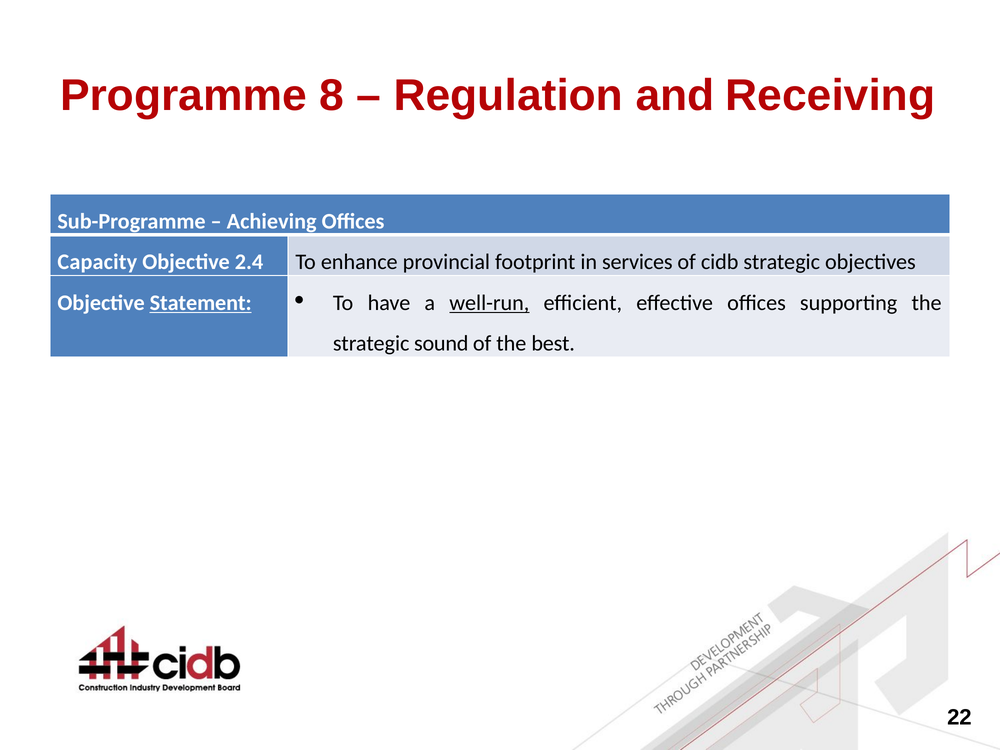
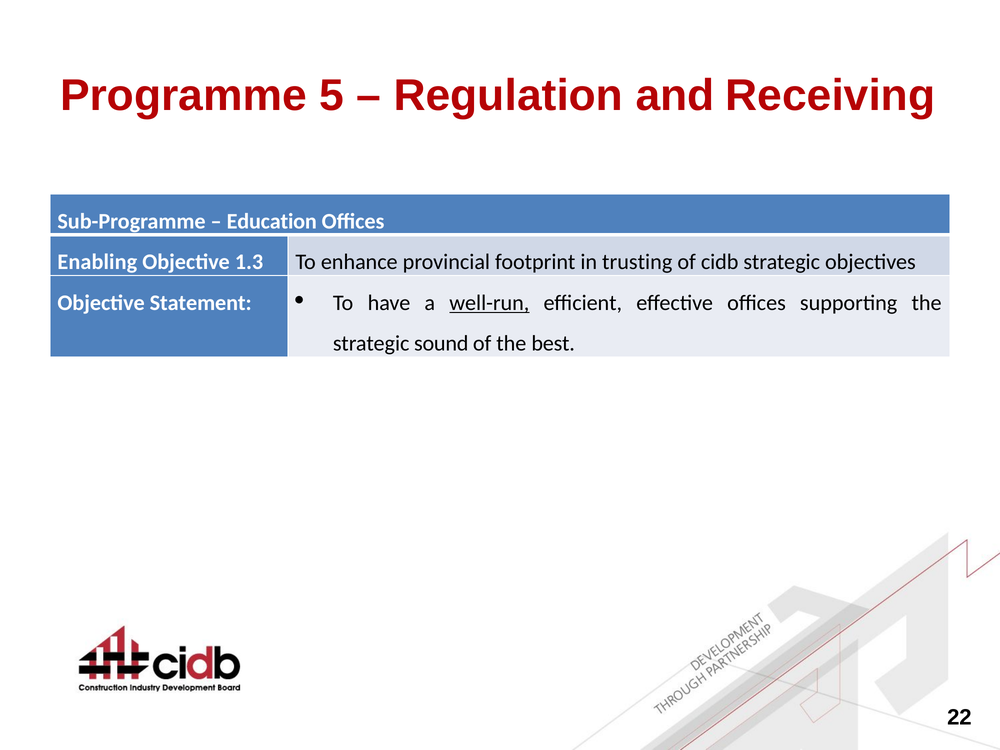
8: 8 -> 5 (332, 96)
Achieving: Achieving -> Education (272, 221)
Capacity: Capacity -> Enabling (97, 262)
2.4: 2.4 -> 1.3 (249, 262)
services: services -> trusting (637, 262)
Statement underline: present -> none (201, 303)
